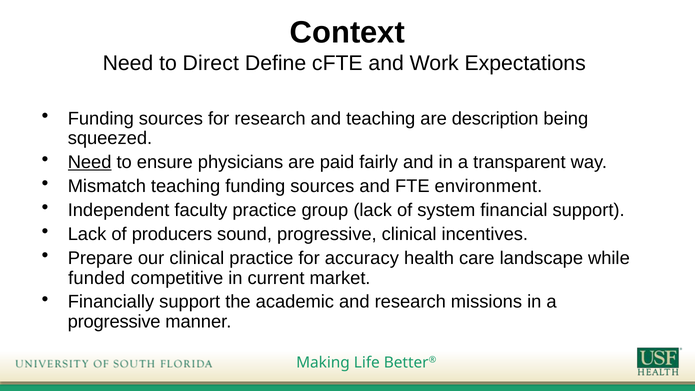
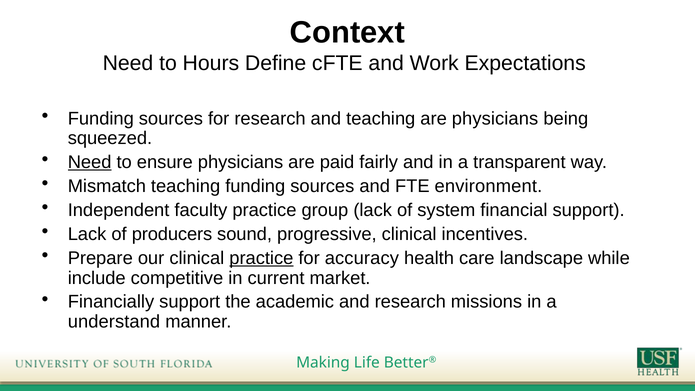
Direct: Direct -> Hours (211, 63)
are description: description -> physicians (495, 118)
practice underline: none -> present (261, 258)
funded: funded -> include (97, 278)
progressive: progressive -> understand (114, 322)
